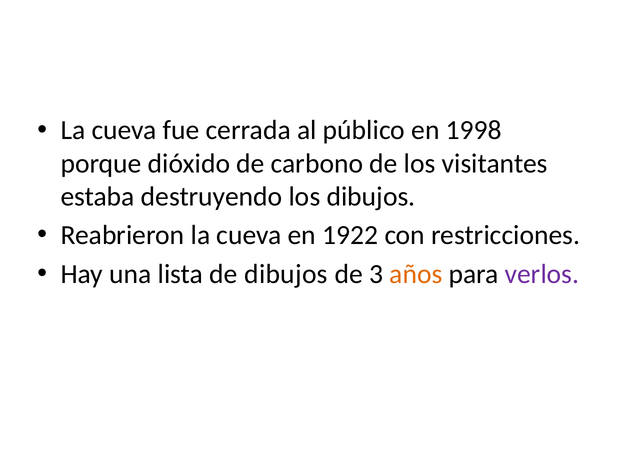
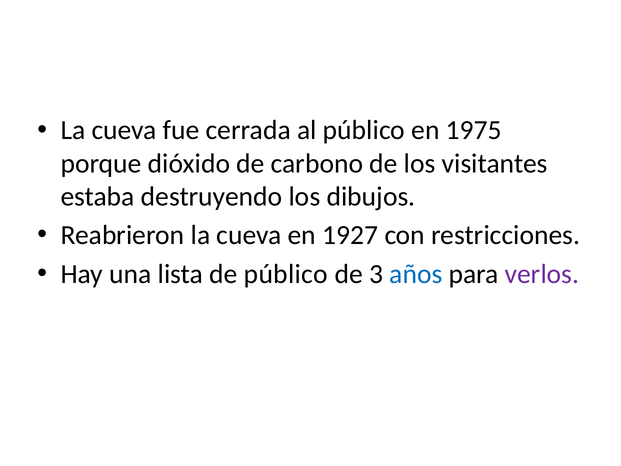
1998: 1998 -> 1975 (474, 130)
1922: 1922 -> 1927 (350, 235)
de dibujos: dibujos -> público (286, 274)
años colour: orange -> blue (416, 274)
